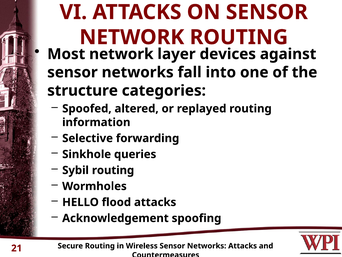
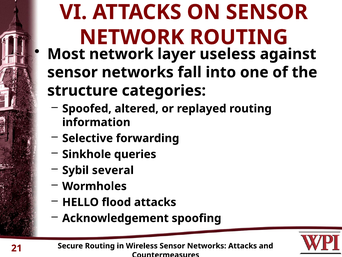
devices: devices -> useless (228, 54)
Sybil routing: routing -> several (113, 170)
